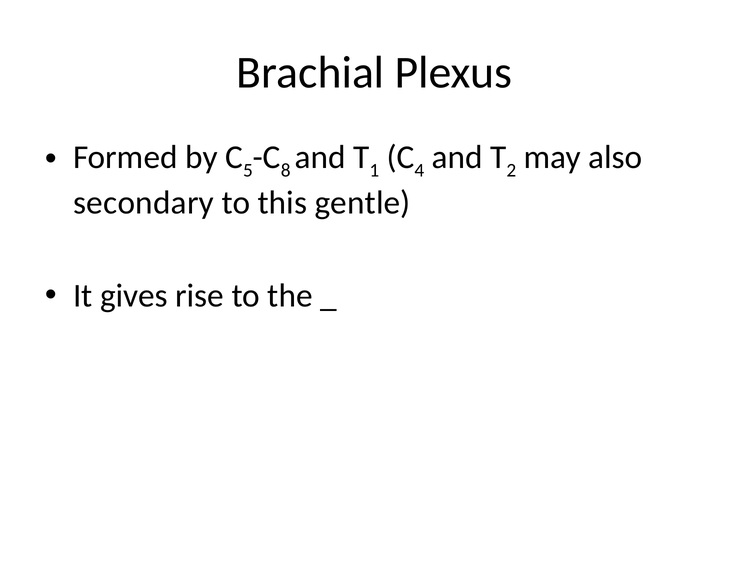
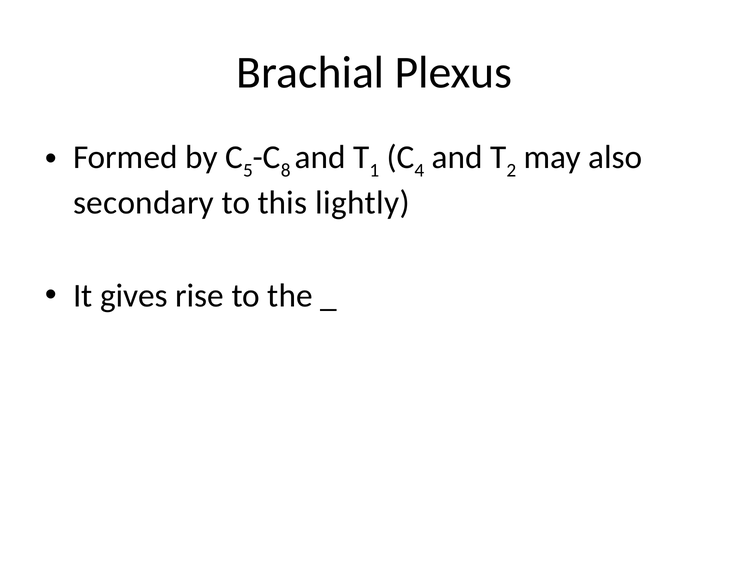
gentle: gentle -> lightly (363, 203)
